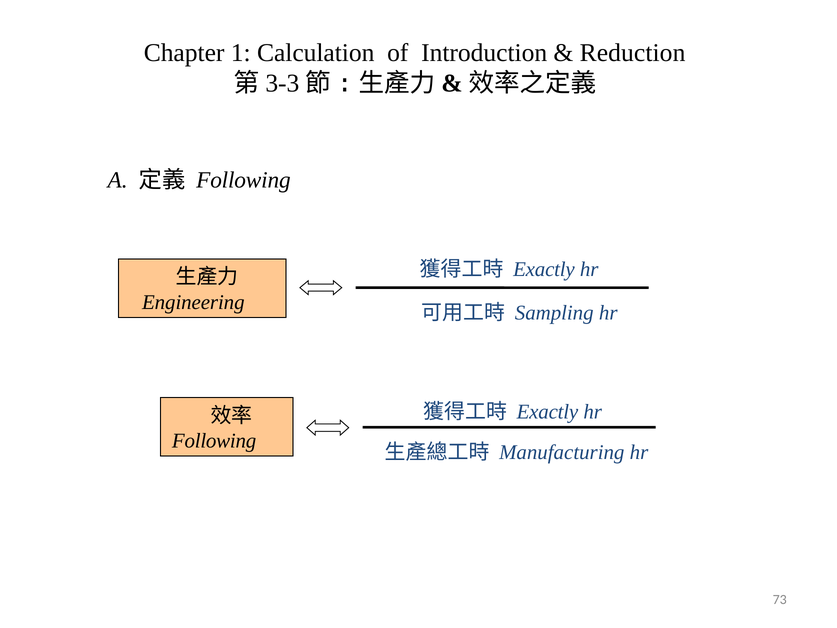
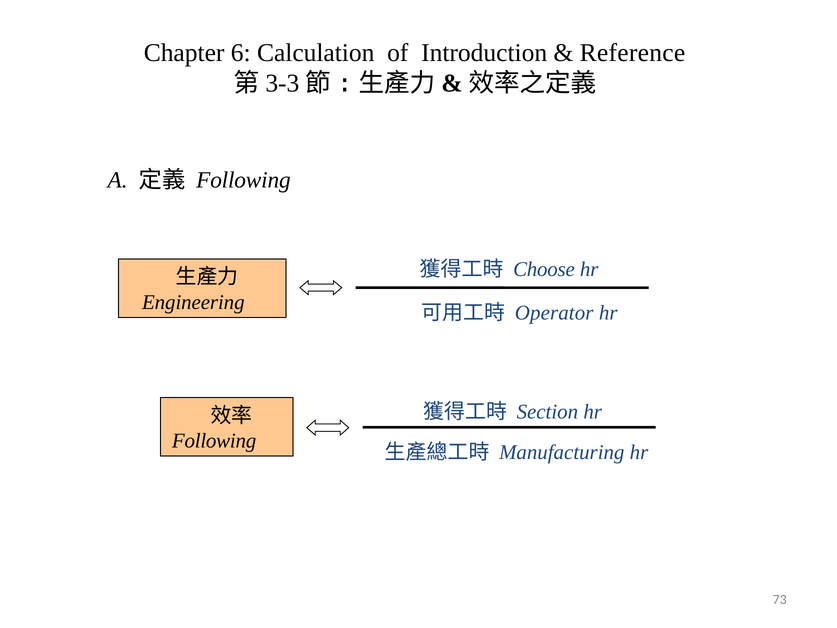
1: 1 -> 6 (241, 53)
Reduction: Reduction -> Reference (632, 53)
Exactly: Exactly -> Choose (544, 269)
Sampling: Sampling -> Operator (554, 313)
Exactly: Exactly -> Section (547, 412)
